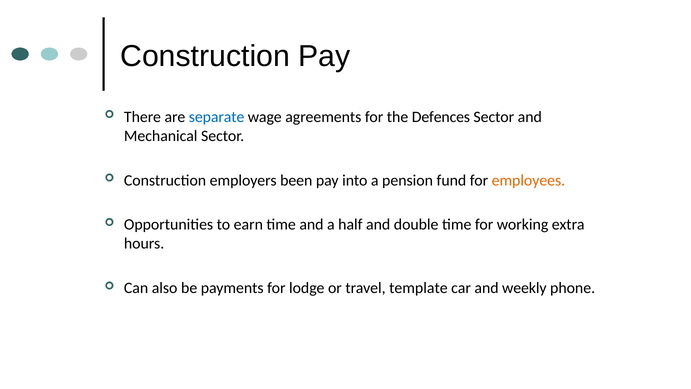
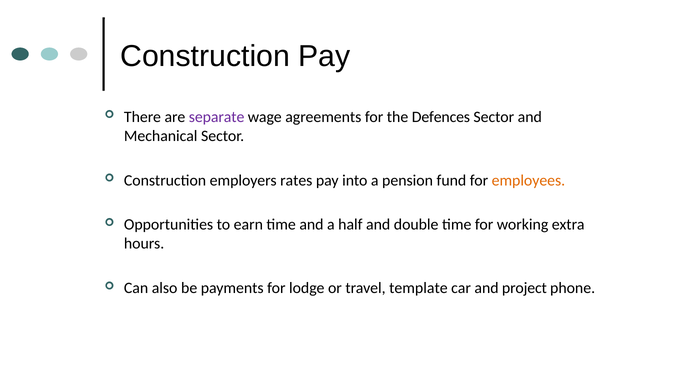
separate colour: blue -> purple (217, 117)
been: been -> rates (296, 180)
weekly: weekly -> project (524, 288)
